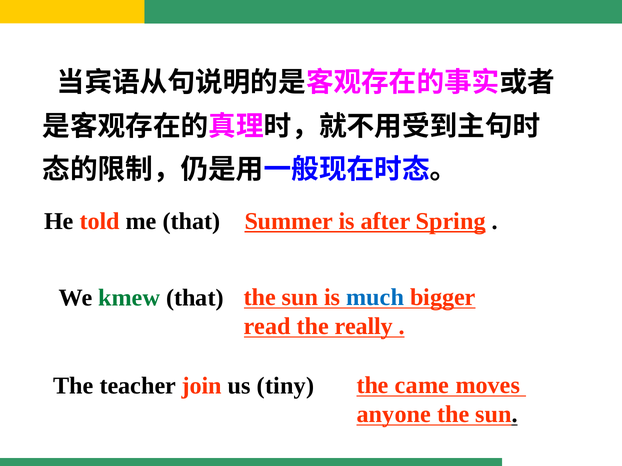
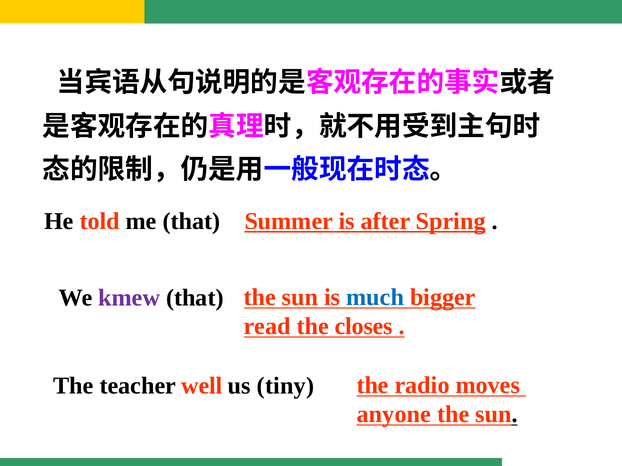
kmew colour: green -> purple (129, 298)
really: really -> closes (364, 327)
came: came -> radio (422, 386)
join: join -> well (202, 386)
